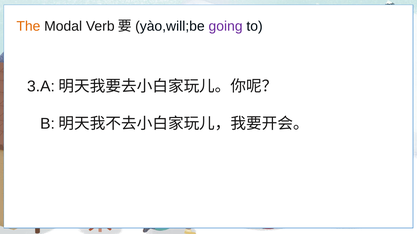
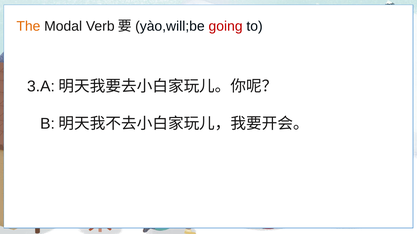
going colour: purple -> red (226, 26)
